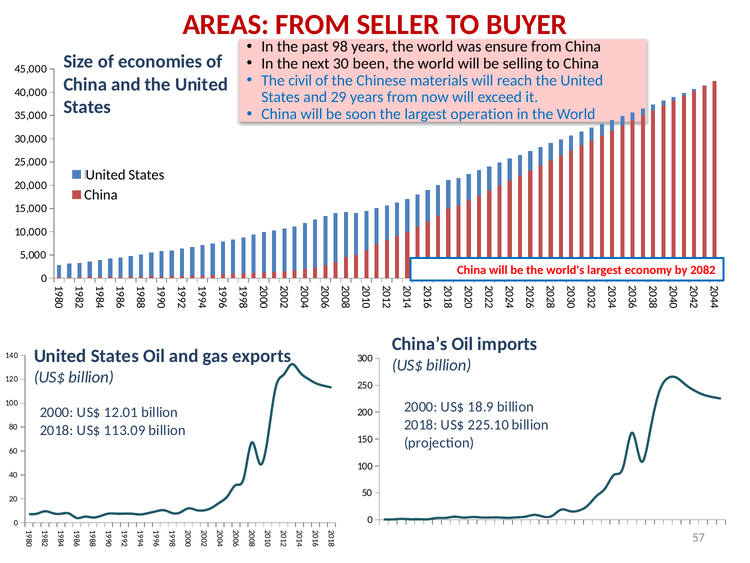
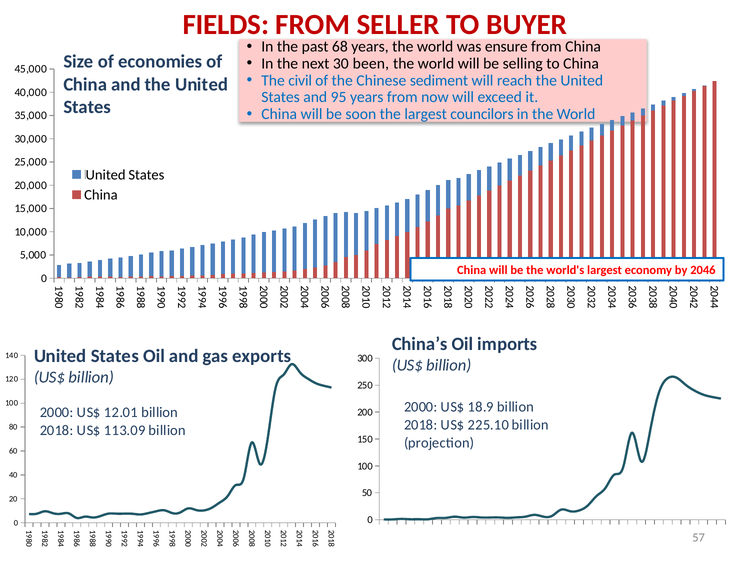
AREAS: AREAS -> FIELDS (226, 25)
98: 98 -> 68 (340, 47)
materials: materials -> sediment (439, 80)
29: 29 -> 95 (339, 97)
operation: operation -> councilors (482, 114)
2082: 2082 -> 2046 (703, 270)
